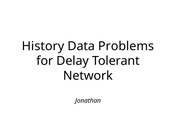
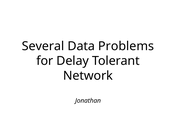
History: History -> Several (43, 46)
